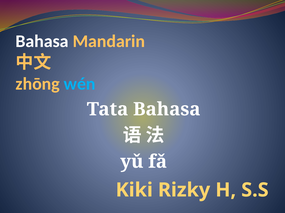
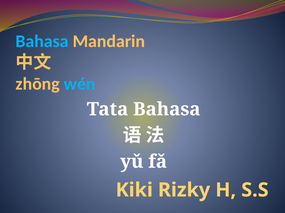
Bahasa colour: white -> light blue (42, 41)
